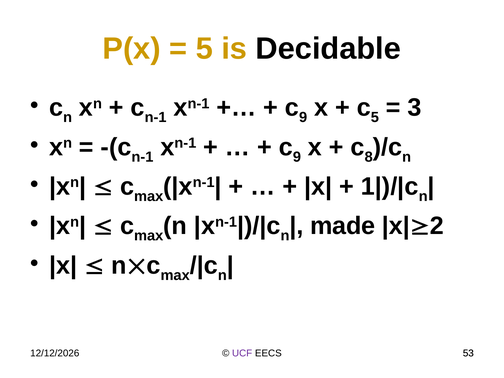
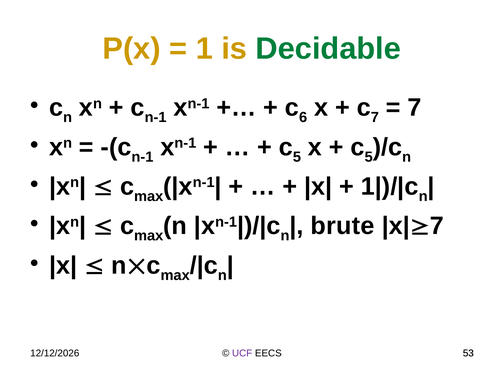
5: 5 -> 1 (204, 49)
Decidable colour: black -> green (328, 49)
9: 9 -> 6 (303, 117)
5: 5 -> 7 (375, 117)
3: 3 -> 7 (414, 108)
9: 9 -> 5 (297, 157)
8: 8 -> 5 (369, 157)
made: made -> brute (342, 226)
2: 2 -> 7 (437, 226)
